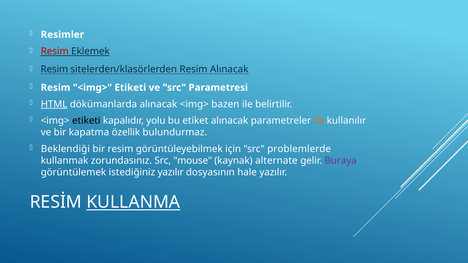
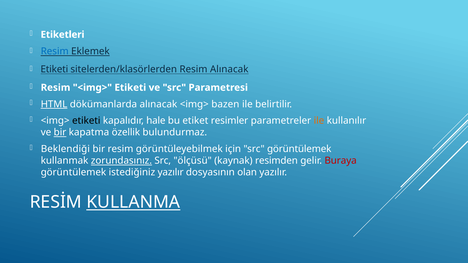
Resimler: Resimler -> Etiketleri (63, 35)
Resim colour: red -> blue (55, 51)
Resim: Resim -> Etiketi (54, 69)
yolu: yolu -> hale (156, 121)
etiket alınacak: alınacak -> resimler (230, 121)
bir underline: none -> present (60, 133)
src problemlerde: problemlerde -> görüntülemek (299, 149)
zorundasınız underline: none -> present (121, 161)
mouse: mouse -> ölçüsü (193, 161)
alternate: alternate -> resimden (276, 161)
Buraya colour: purple -> red (341, 161)
hale: hale -> olan (247, 173)
